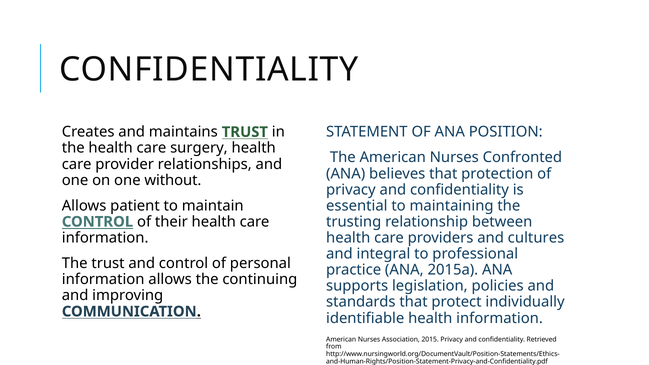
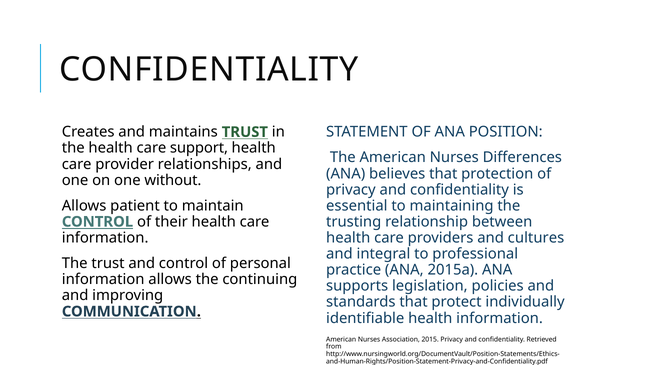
surgery: surgery -> support (199, 148)
Confronted: Confronted -> Differences (522, 158)
